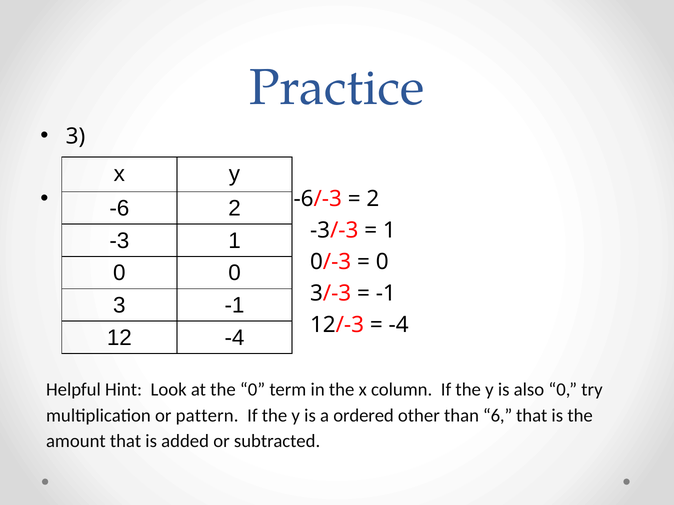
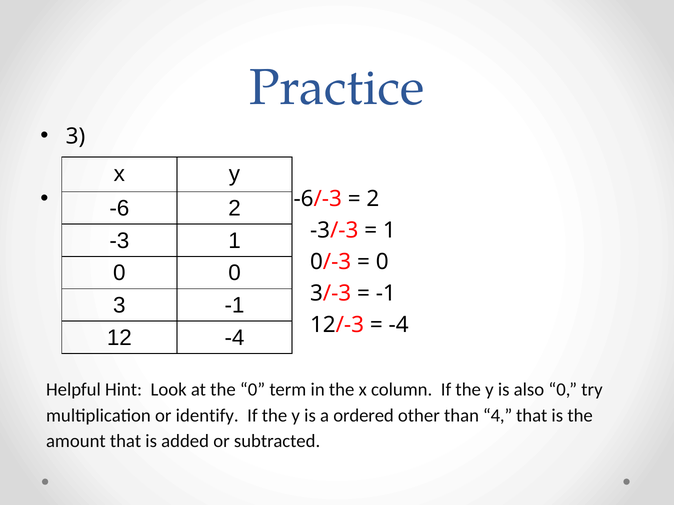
pattern: pattern -> identify (207, 416)
6: 6 -> 4 (498, 416)
